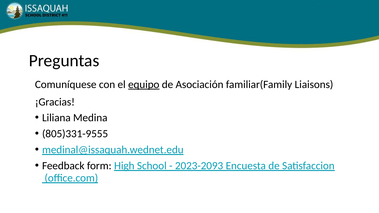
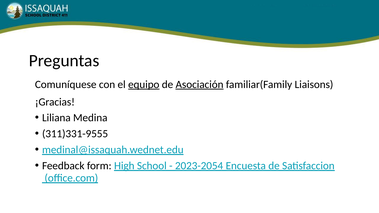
Asociación underline: none -> present (200, 84)
805)331-9555: 805)331-9555 -> 311)331-9555 (75, 134)
2023-2093: 2023-2093 -> 2023-2054 (199, 166)
